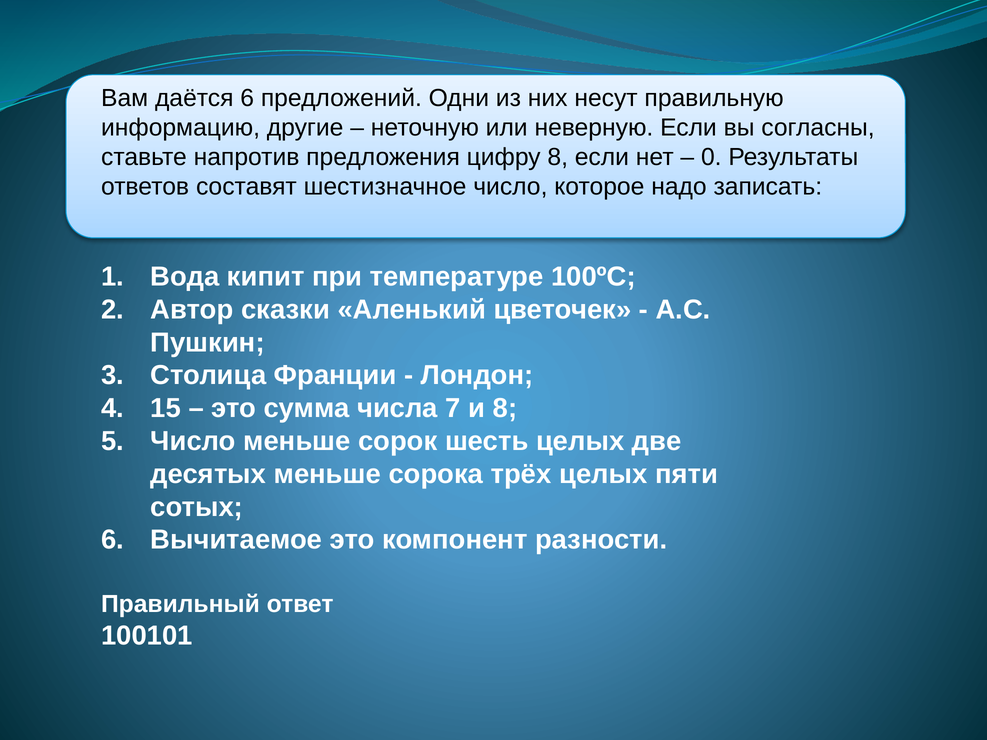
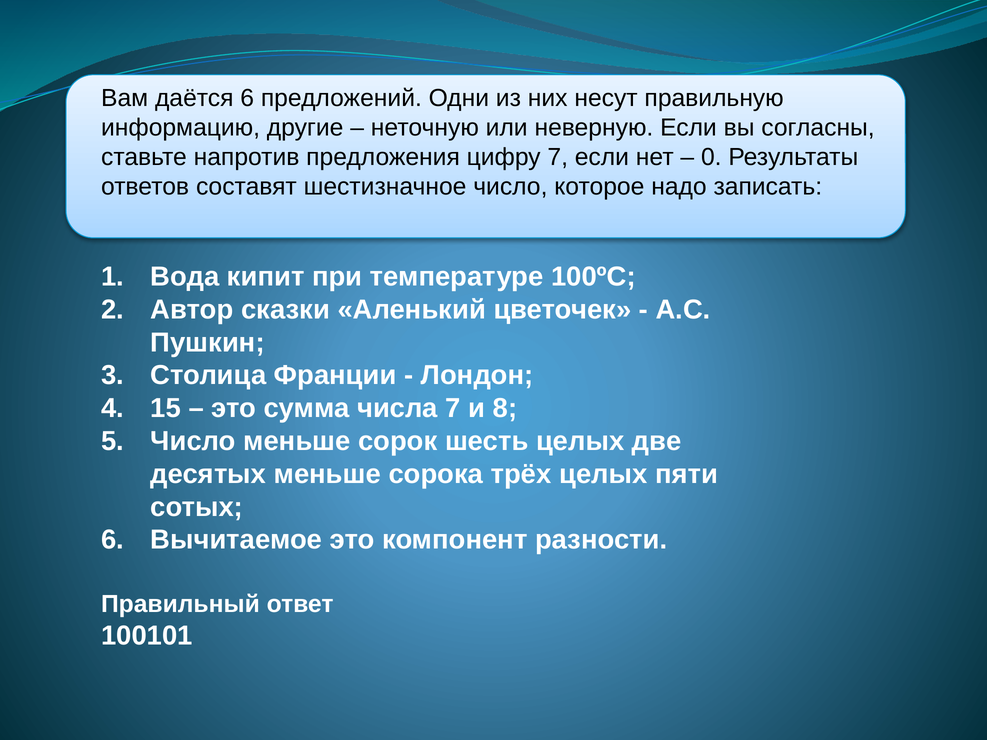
цифру 8: 8 -> 7 (558, 157)
